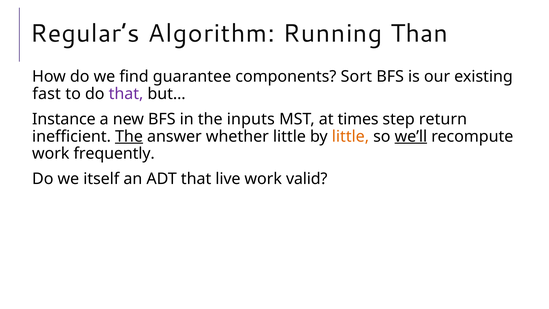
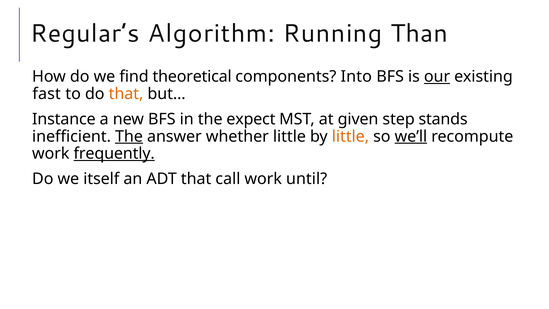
guarantee: guarantee -> theoretical (192, 76)
Sort: Sort -> Into (356, 76)
our underline: none -> present (437, 76)
that colour: purple -> orange (126, 94)
inputs: inputs -> expect (251, 119)
times: times -> given (358, 119)
return: return -> stands (443, 119)
frequently underline: none -> present (114, 154)
live: live -> call (228, 179)
valid: valid -> until (307, 179)
